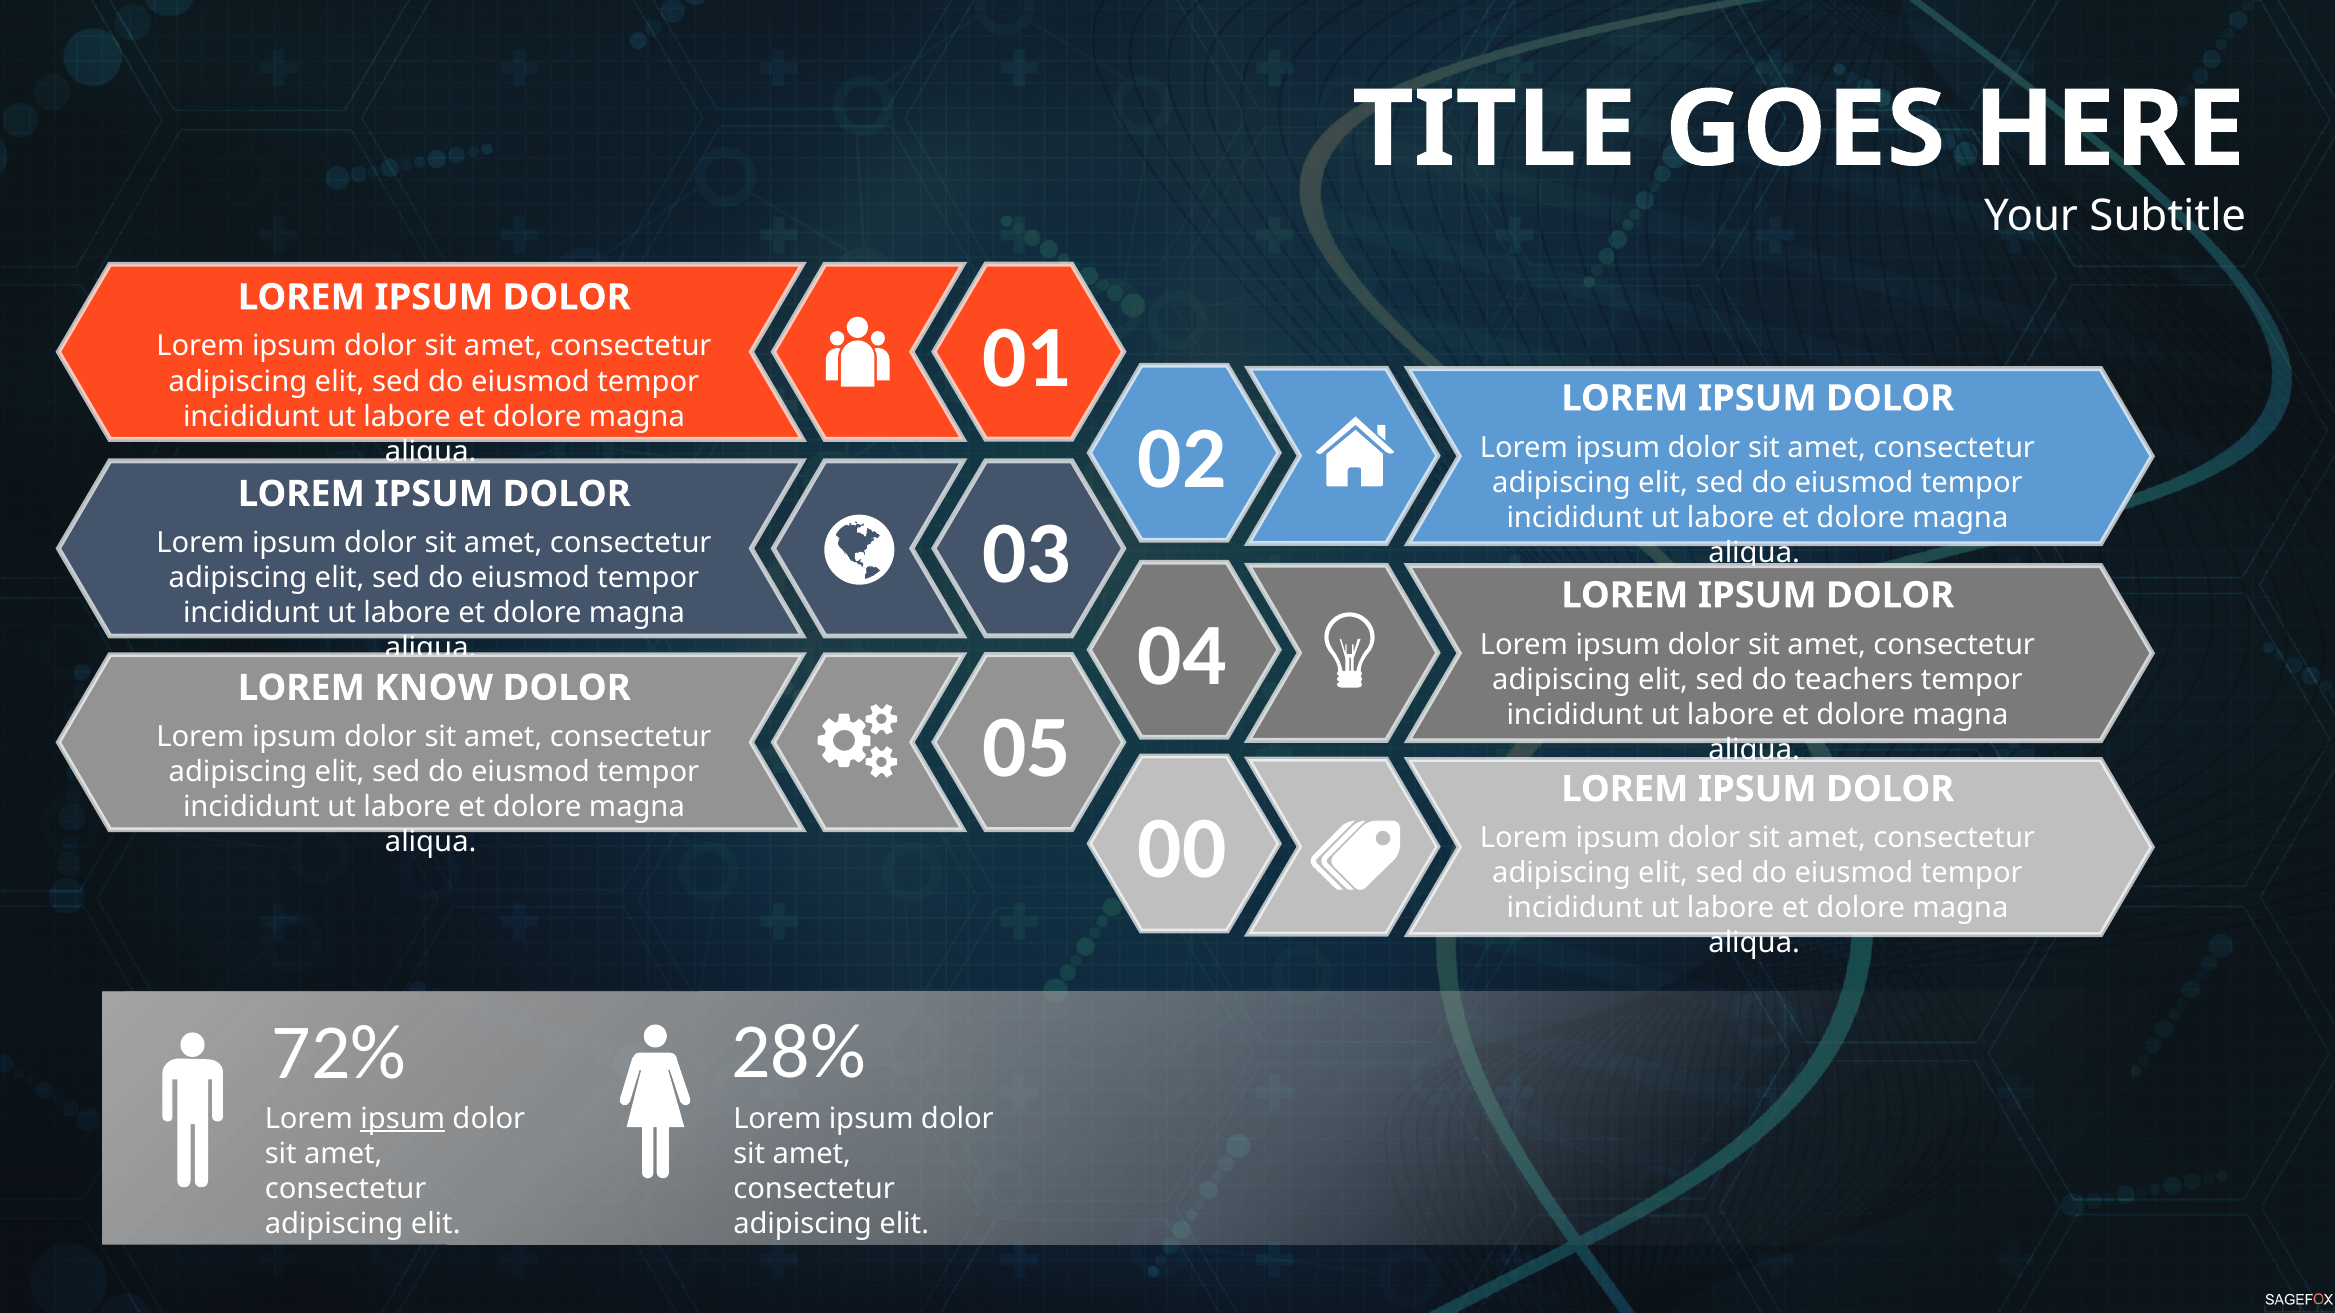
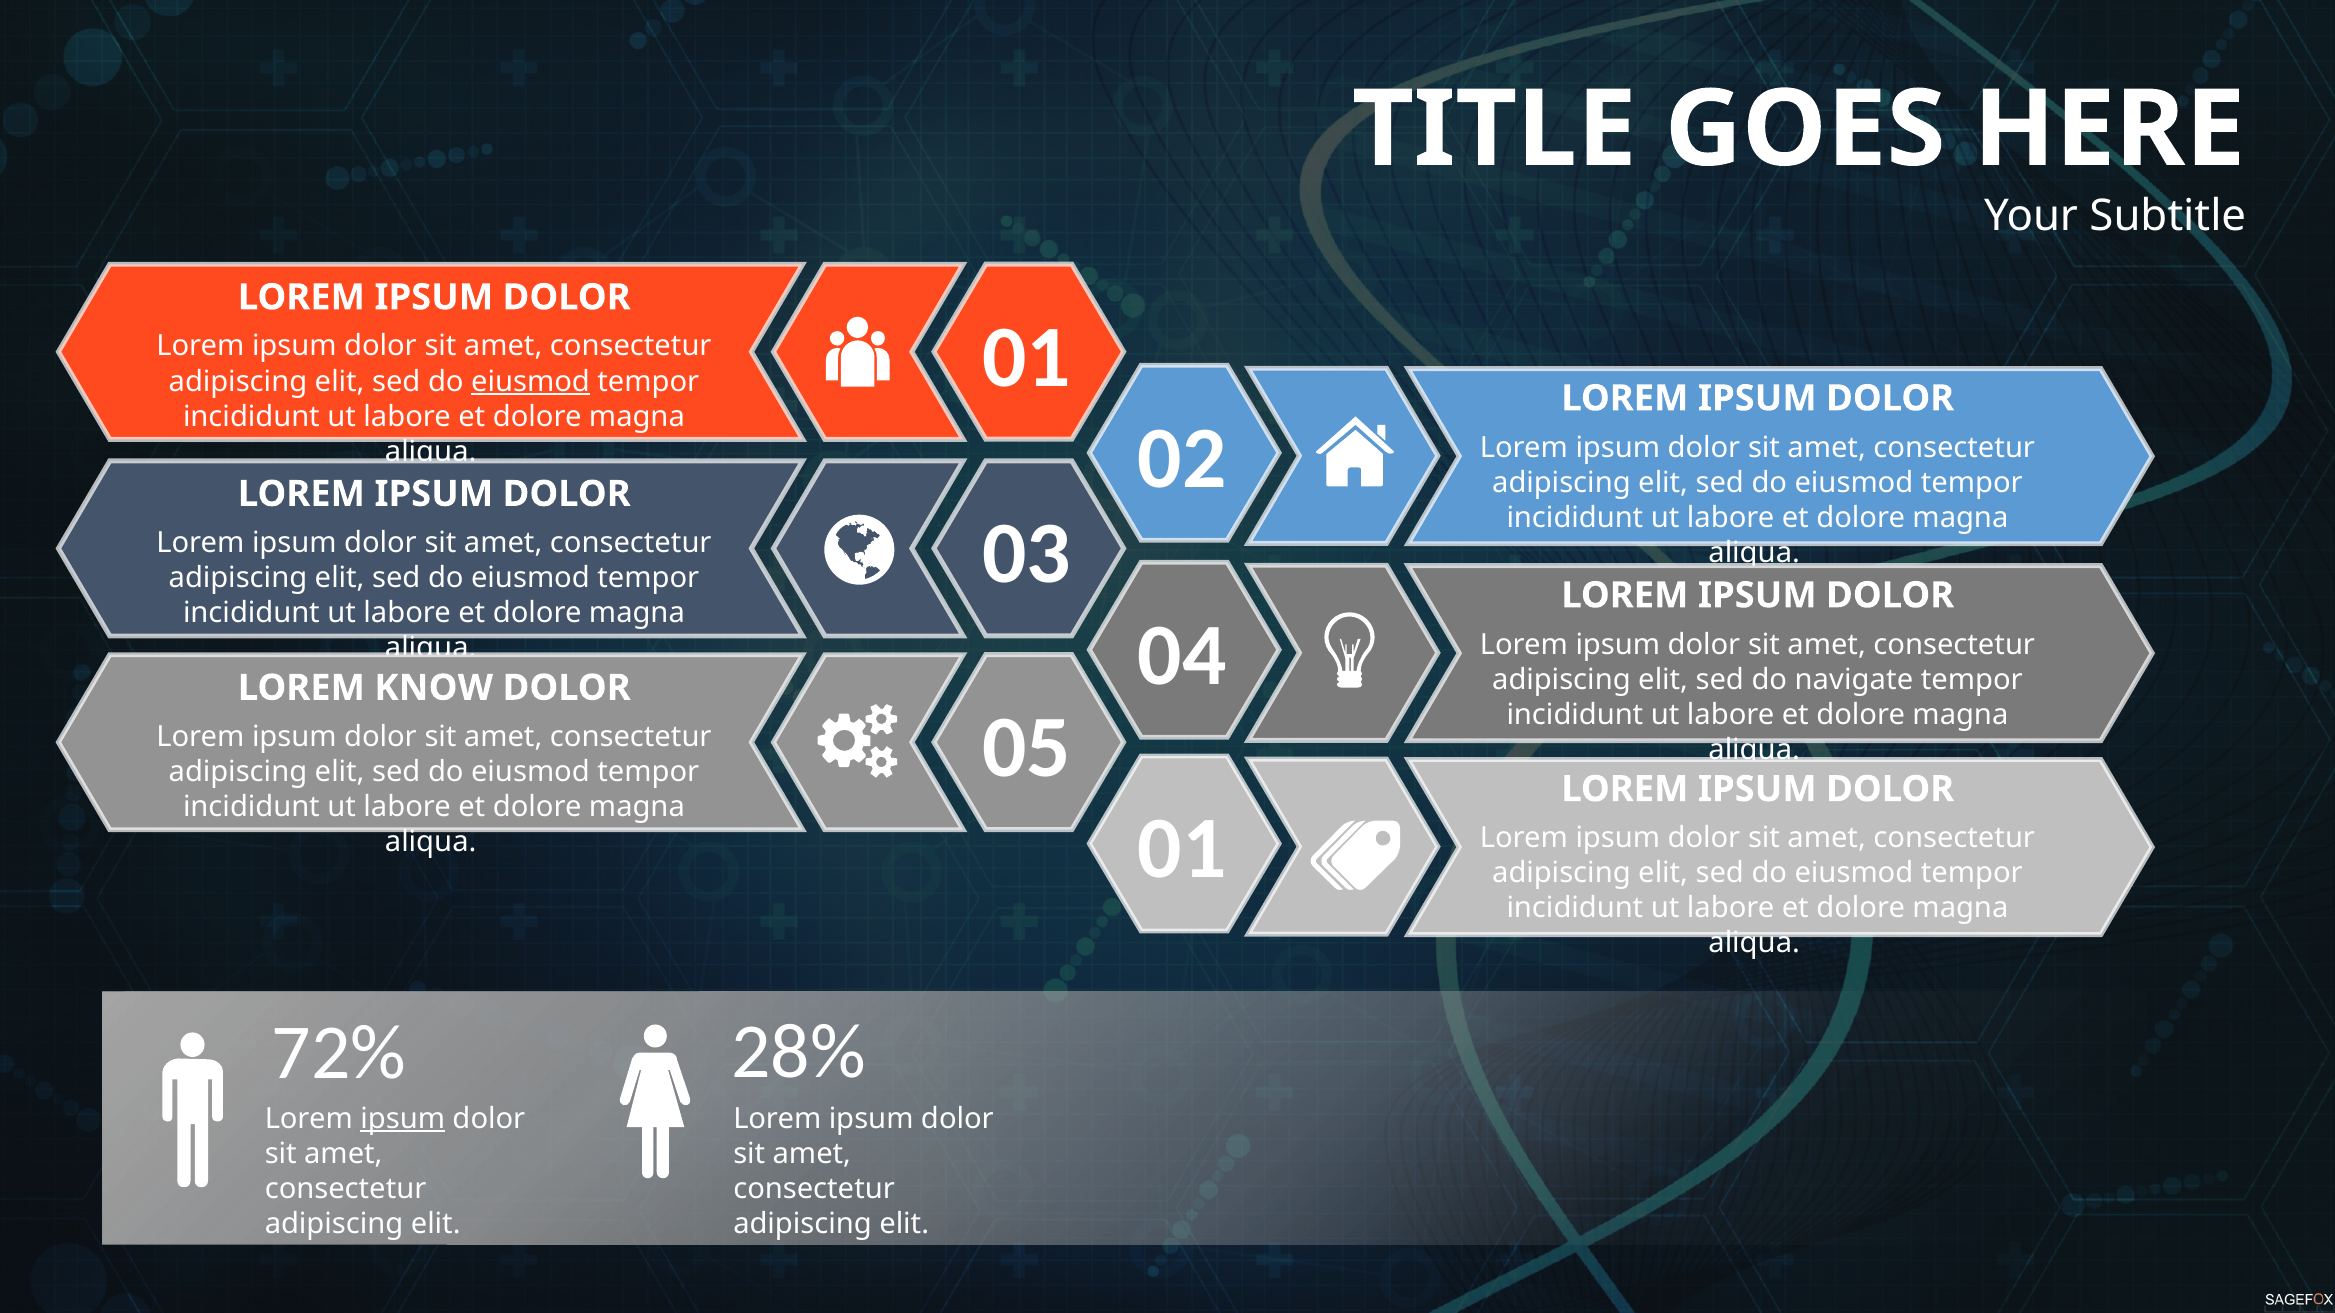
eiusmod underline: none -> present (530, 382)
teachers: teachers -> navigate (1854, 680)
aliqua 00: 00 -> 01 (1182, 849)
